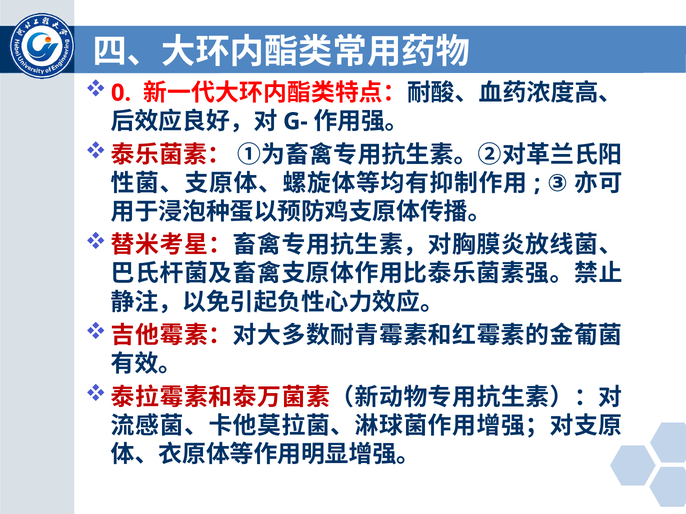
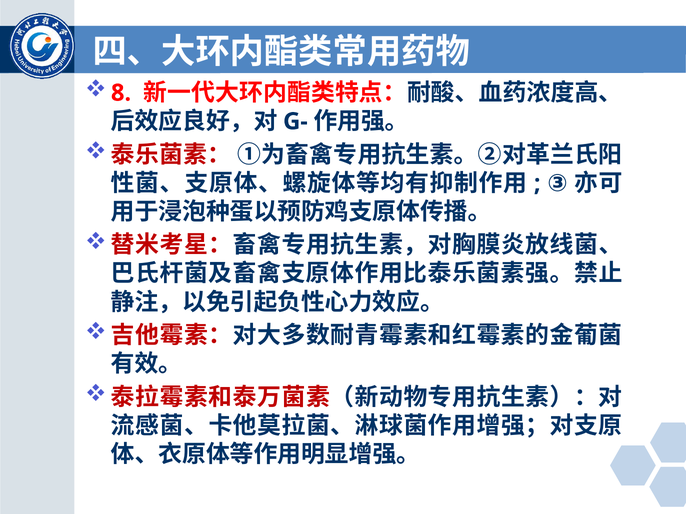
0: 0 -> 8 (121, 93)
